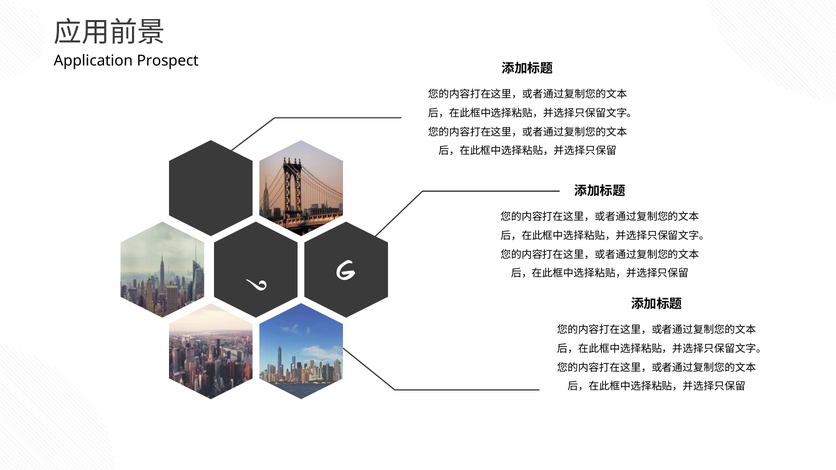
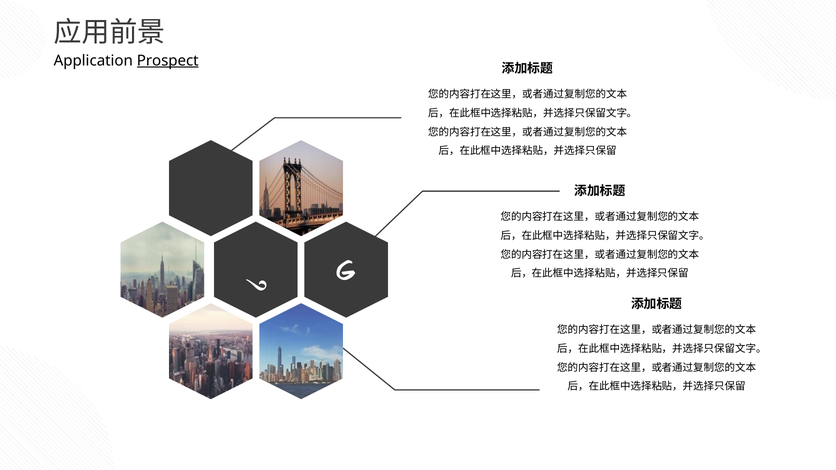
Prospect underline: none -> present (168, 61)
